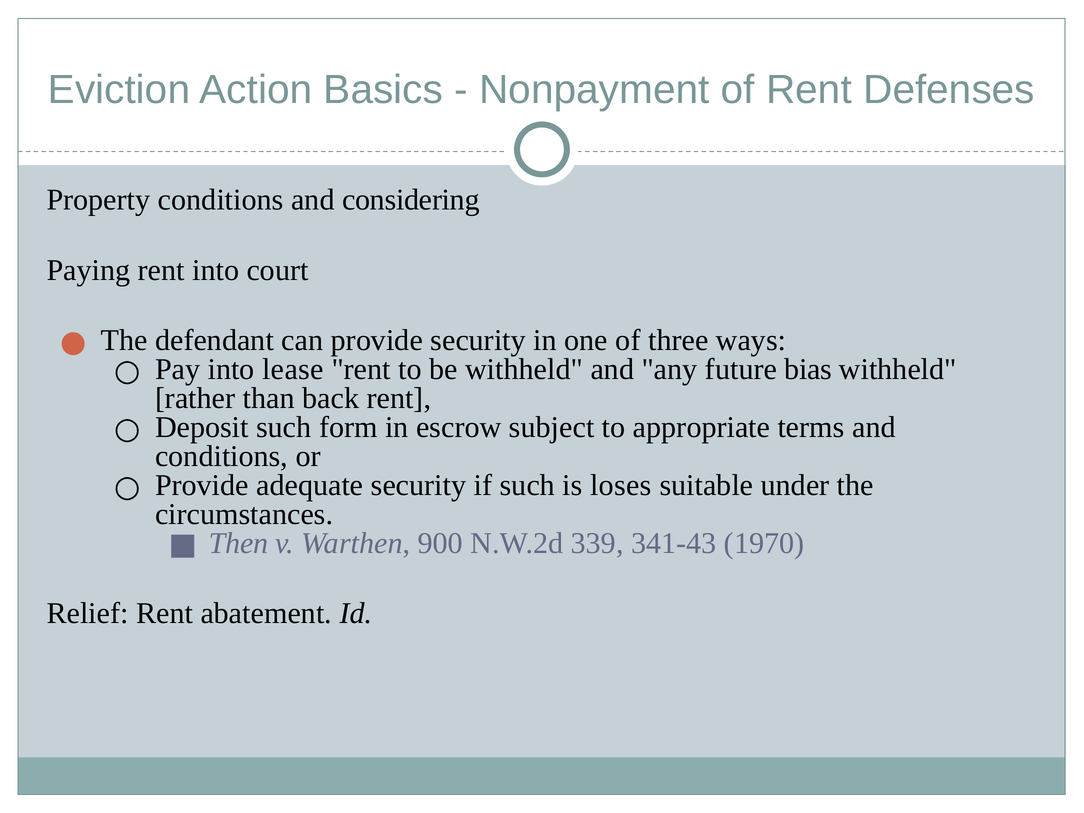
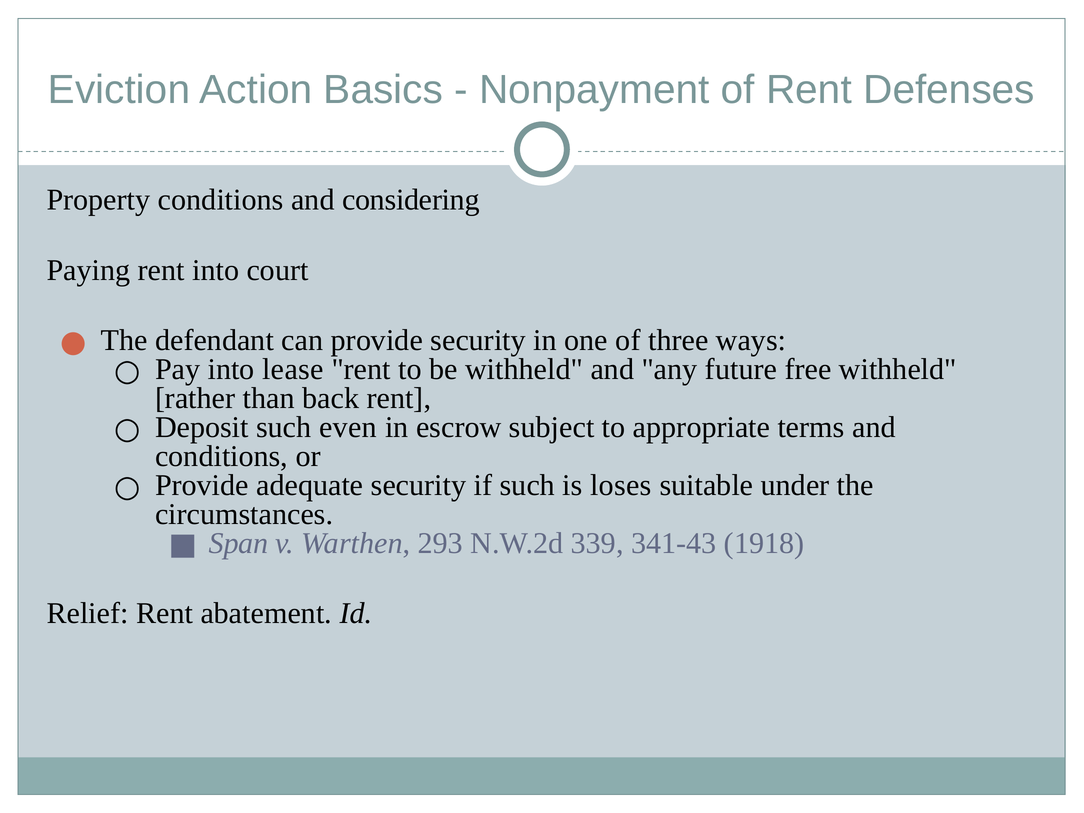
bias: bias -> free (808, 369)
form: form -> even (348, 427)
Then: Then -> Span (239, 543)
900: 900 -> 293 (440, 543)
1970: 1970 -> 1918 (764, 543)
